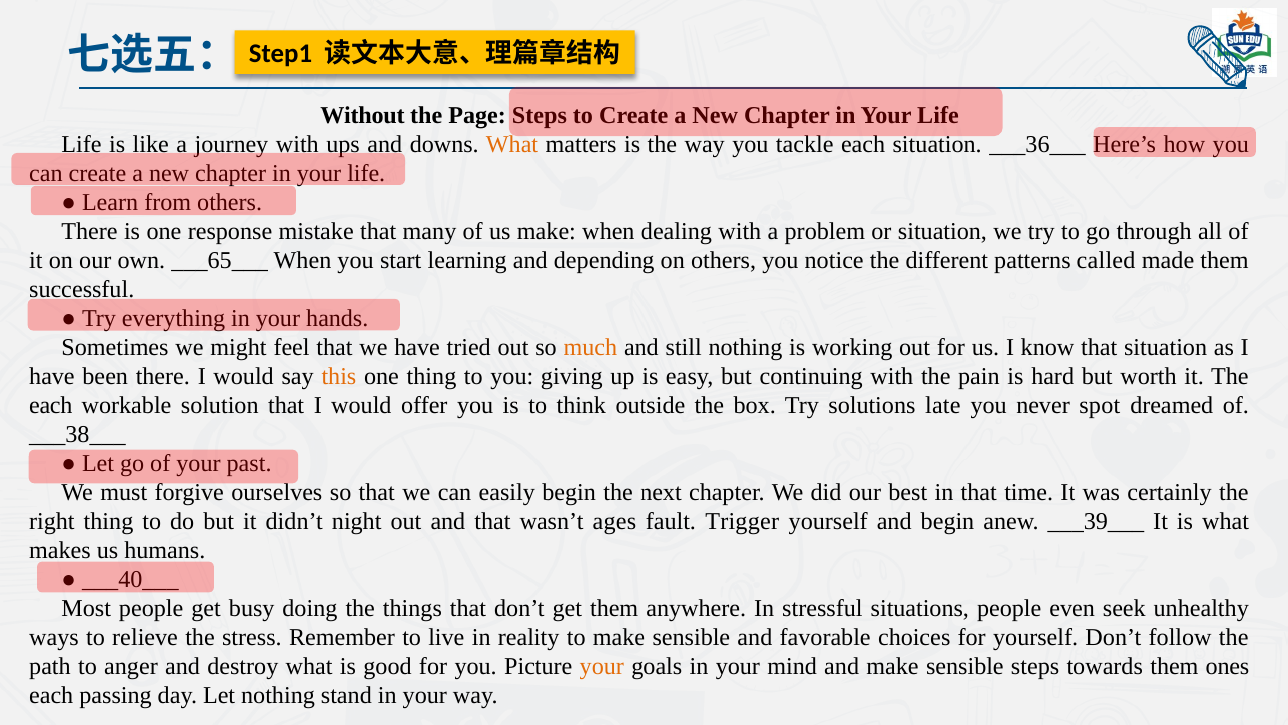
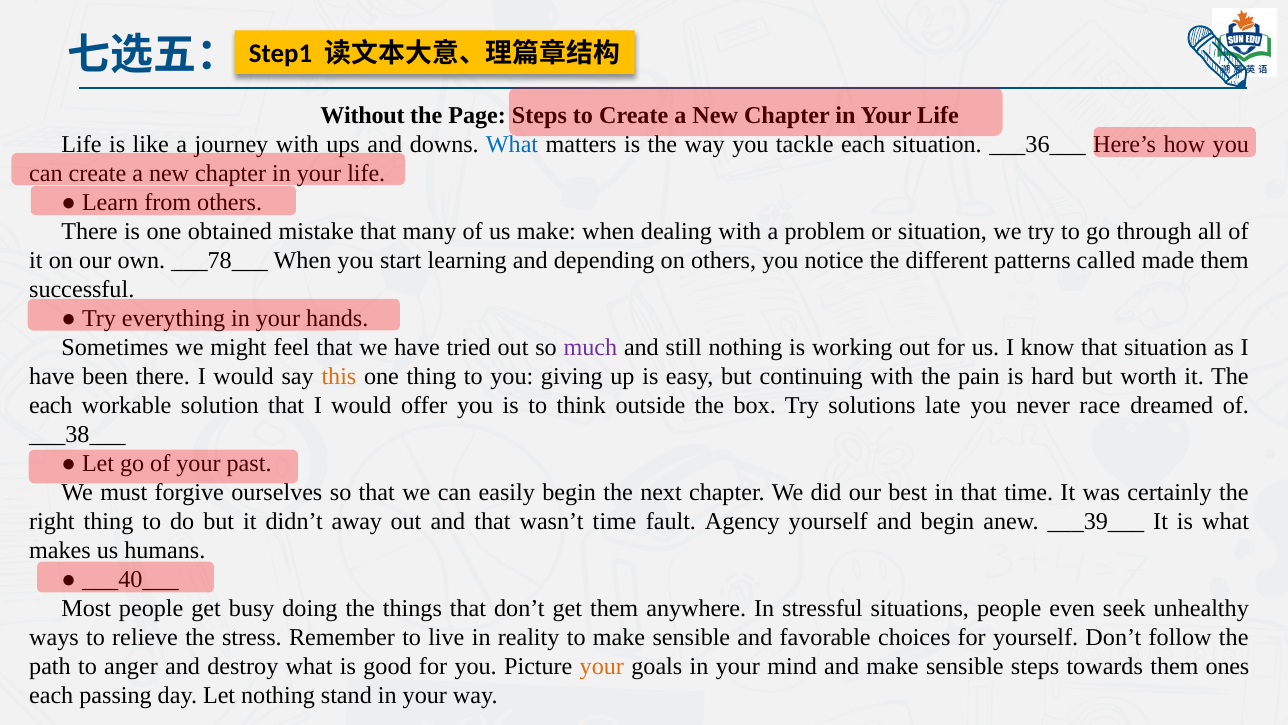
What colour: orange -> blue (512, 144)
response: response -> obtained (230, 231)
___65___: ___65___ -> ___78___ (220, 260)
much colour: orange -> purple (590, 347)
spot: spot -> race (1100, 405)
night: night -> away (357, 521)
wasn’t ages: ages -> time (615, 521)
Trigger: Trigger -> Agency (742, 521)
